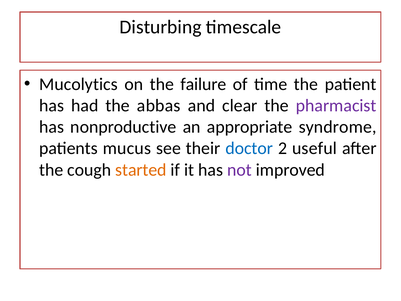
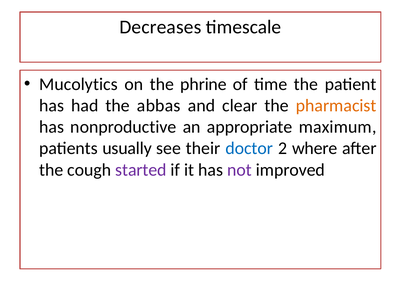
Disturbing: Disturbing -> Decreases (160, 27)
failure: failure -> phrine (203, 84)
pharmacist colour: purple -> orange (336, 106)
syndrome: syndrome -> maximum (338, 127)
mucus: mucus -> usually (127, 148)
useful: useful -> where (315, 148)
started colour: orange -> purple (141, 170)
